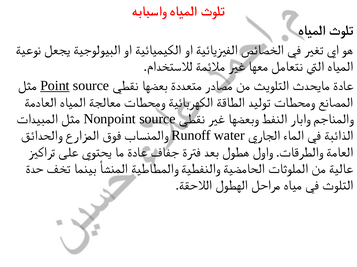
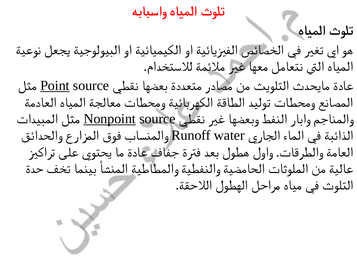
Nonpoint underline: none -> present (110, 119)
